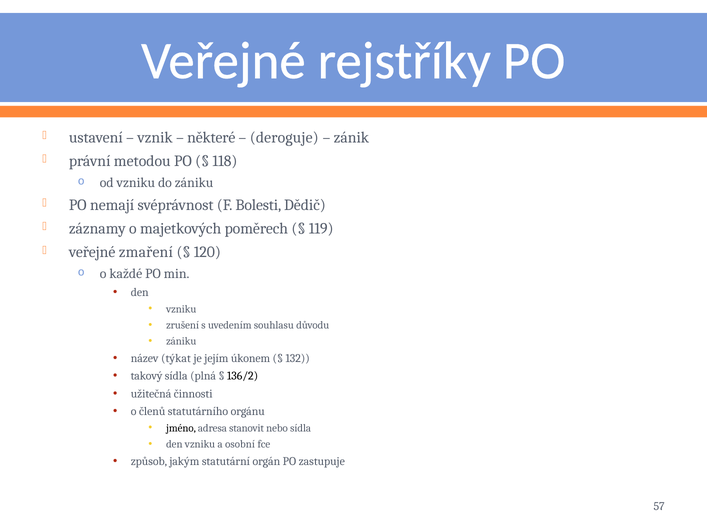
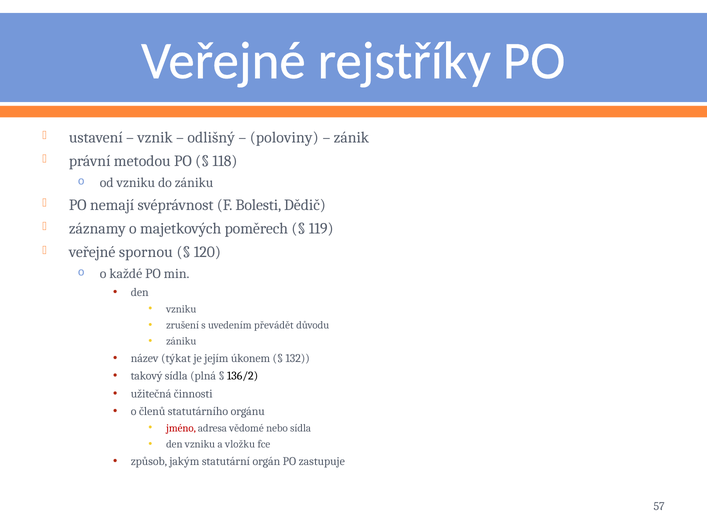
některé: některé -> odlišný (211, 138)
deroguje: deroguje -> poloviny (284, 138)
zmaření: zmaření -> spornou (146, 252)
souhlasu: souhlasu -> převádět (274, 325)
jméno colour: black -> red (181, 428)
stanovit: stanovit -> vědomé (246, 428)
osobní: osobní -> vložku (240, 444)
